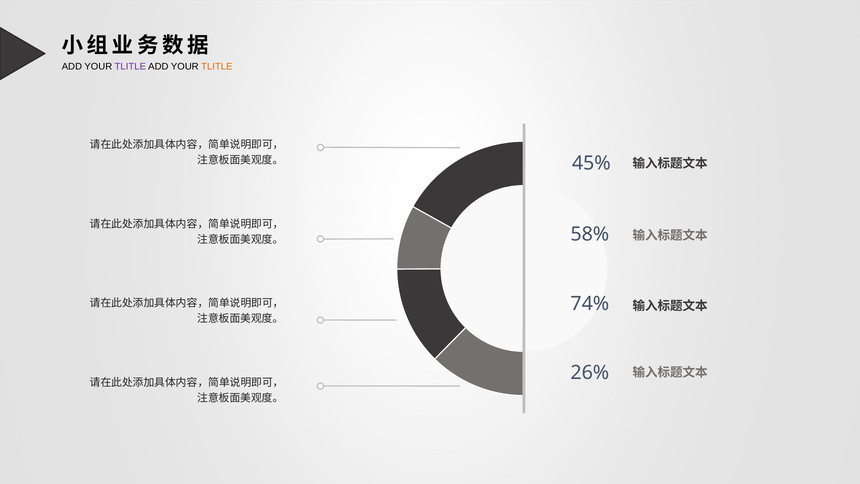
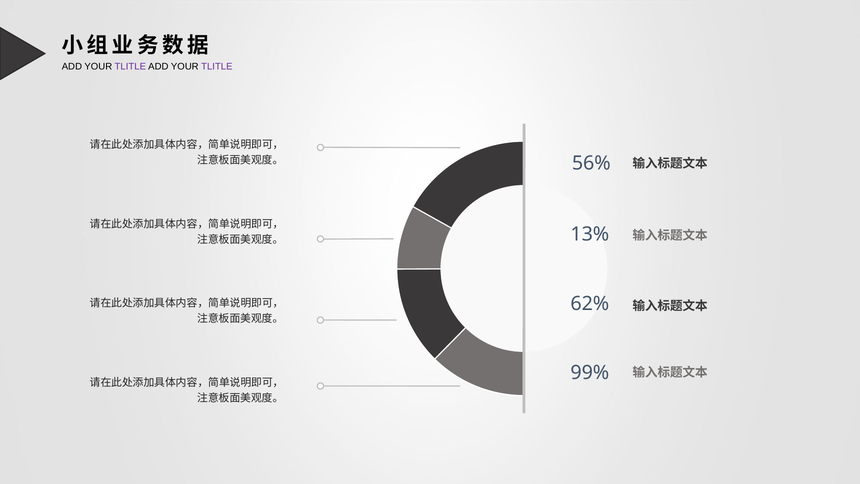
TLITLE colour: orange -> purple (217, 66)
45%: 45% -> 56% (591, 163)
58%: 58% -> 13% (590, 234)
74%: 74% -> 62% (590, 303)
26%: 26% -> 99% (590, 373)
